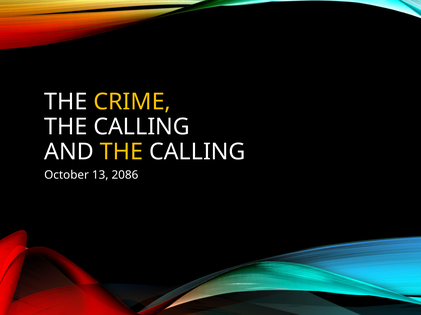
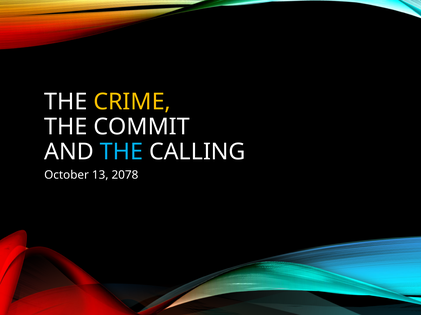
CALLING: CALLING -> COMMIT (142, 127)
THE colour: yellow -> light blue (121, 152)
2086: 2086 -> 2078 (125, 176)
